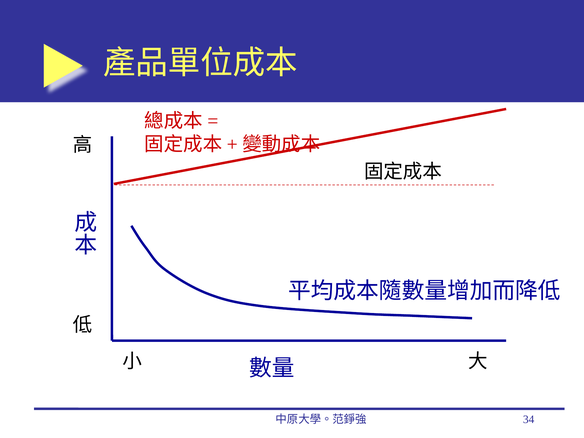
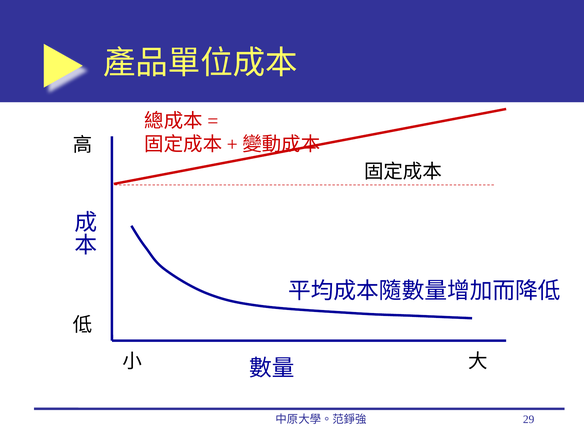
34: 34 -> 29 (529, 419)
